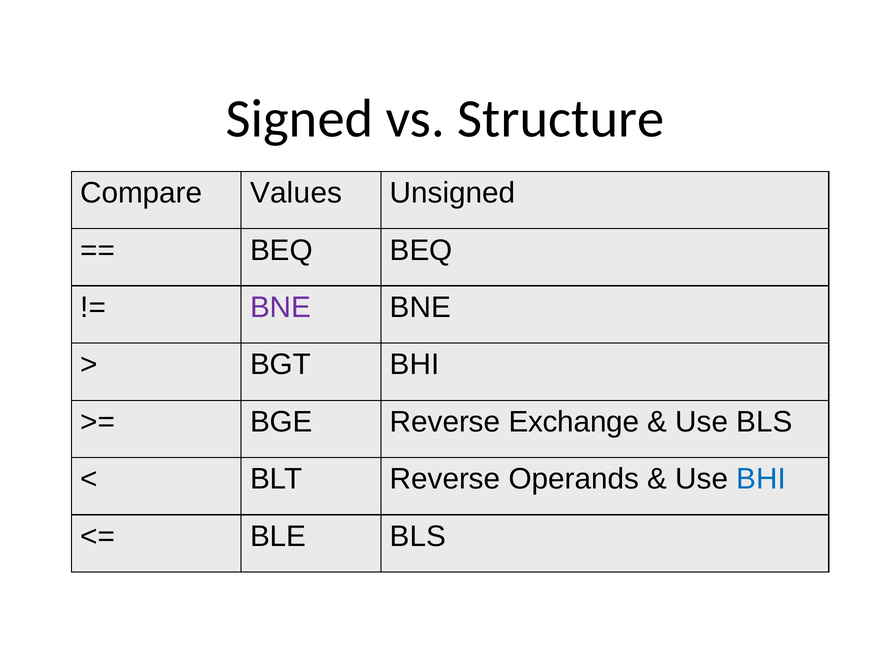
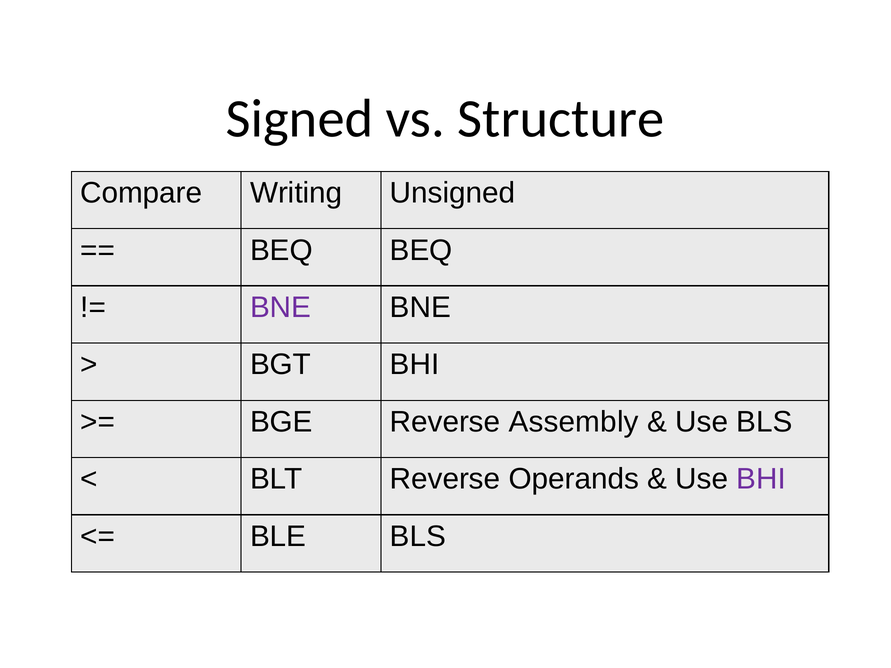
Values: Values -> Writing (296, 193)
Exchange: Exchange -> Assembly (574, 422)
BHI colour: blue -> purple (761, 479)
